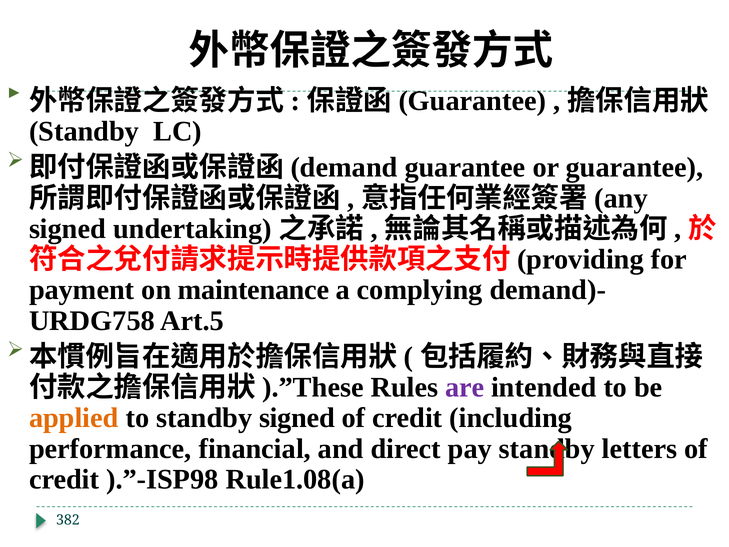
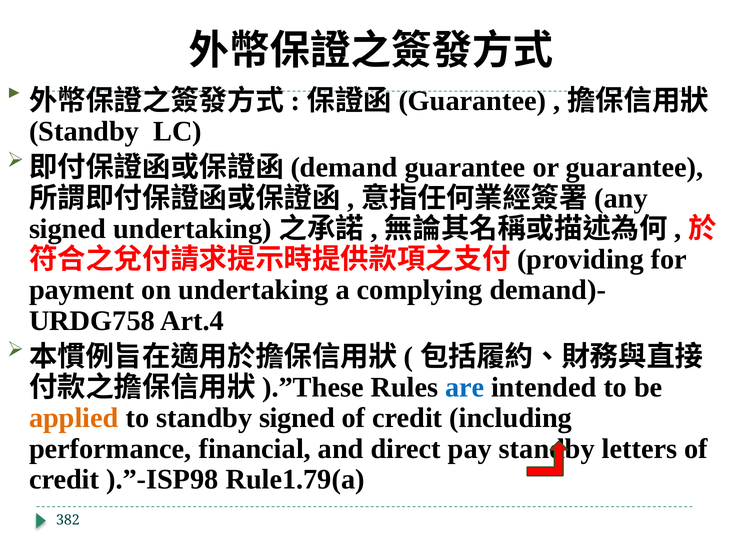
on maintenance: maintenance -> undertaking (253, 290)
Art.5: Art.5 -> Art.4 (192, 321)
are colour: purple -> blue (465, 387)
Rule1.08(a: Rule1.08(a -> Rule1.79(a (295, 479)
